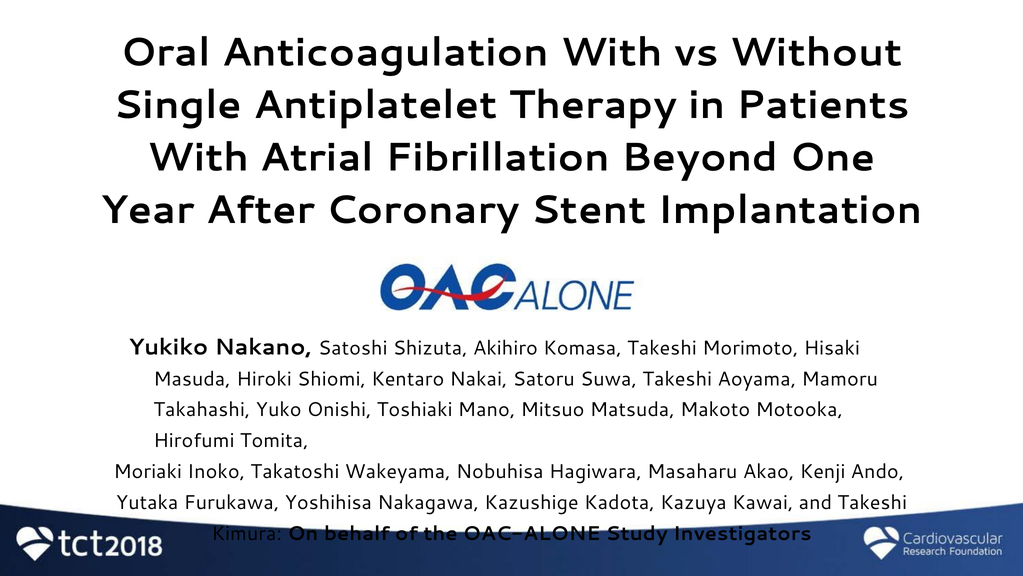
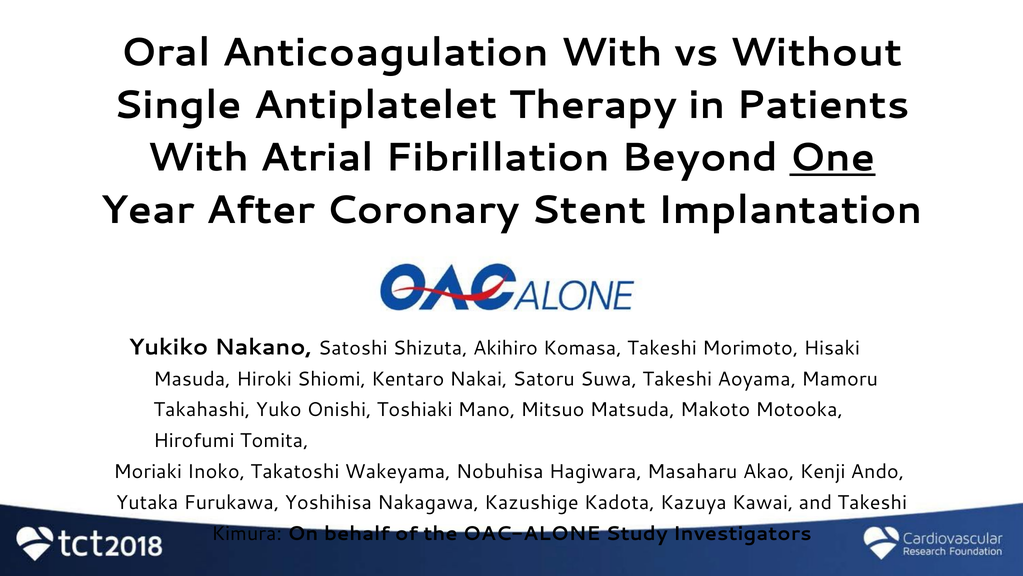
One underline: none -> present (833, 157)
